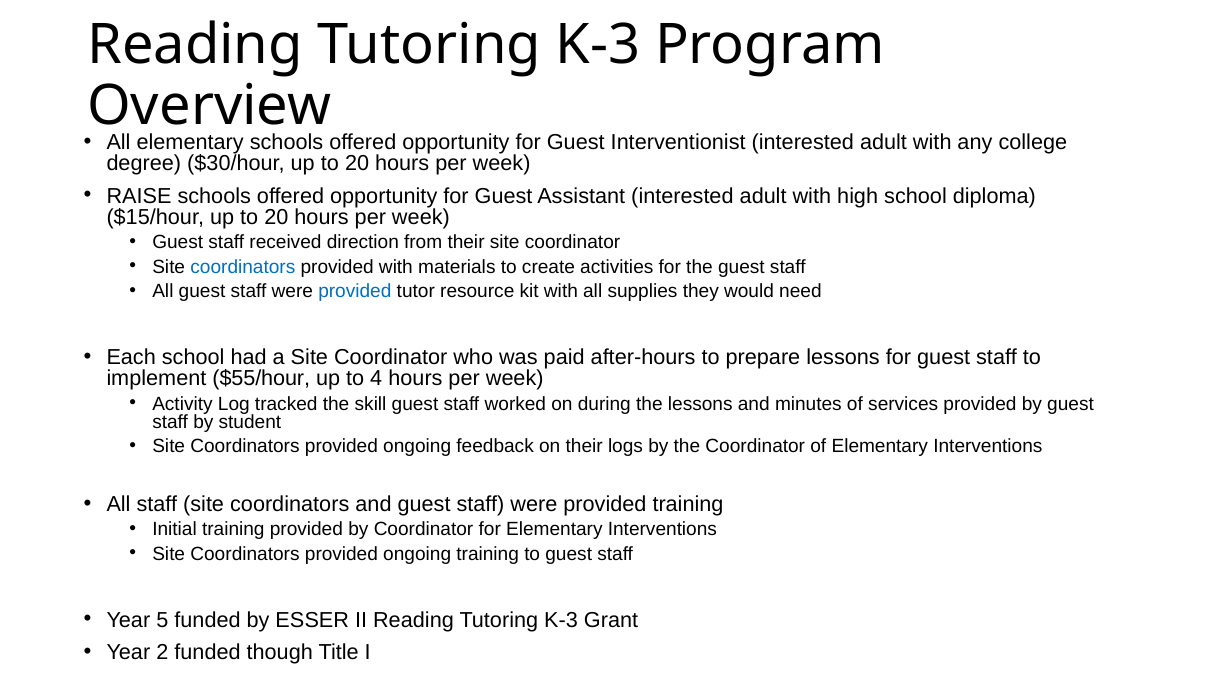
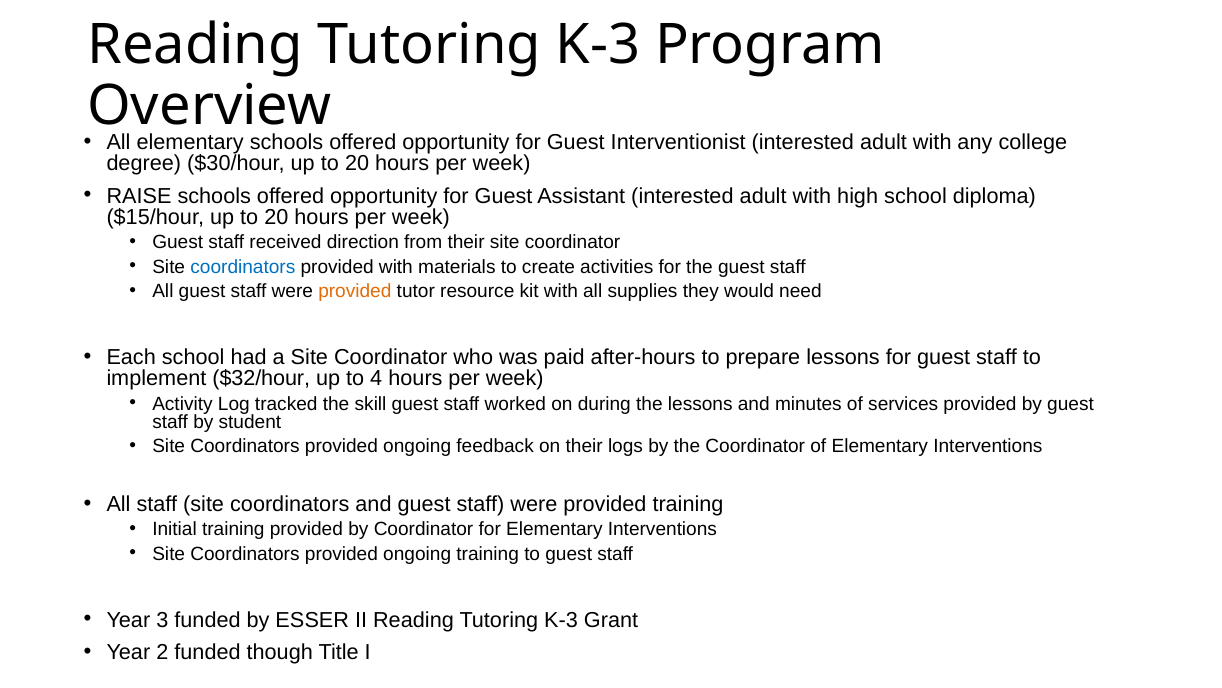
provided colour: blue -> orange (355, 291)
$55/hour: $55/hour -> $32/hour (261, 378)
5: 5 -> 3 (162, 619)
